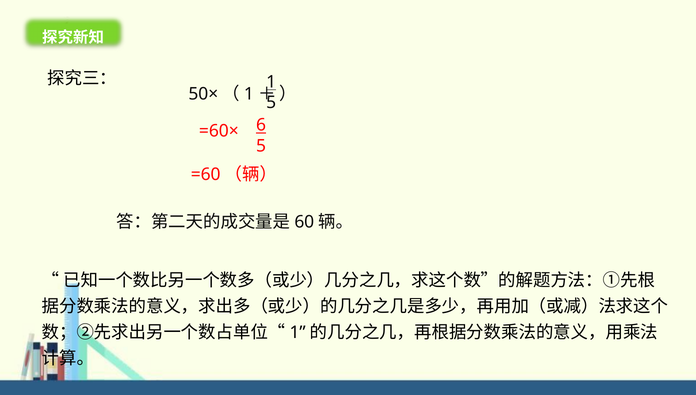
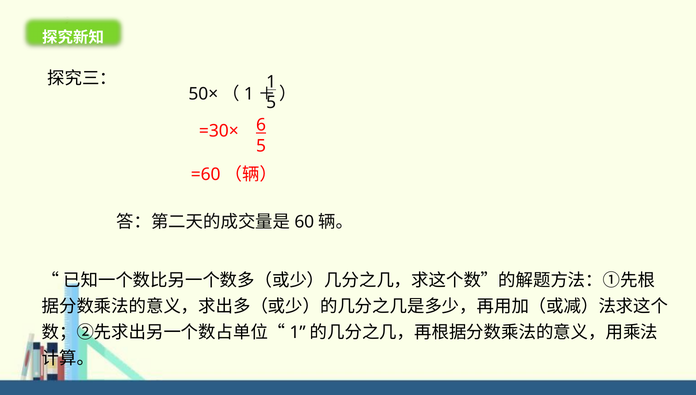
=60×: =60× -> =30× (219, 131)
